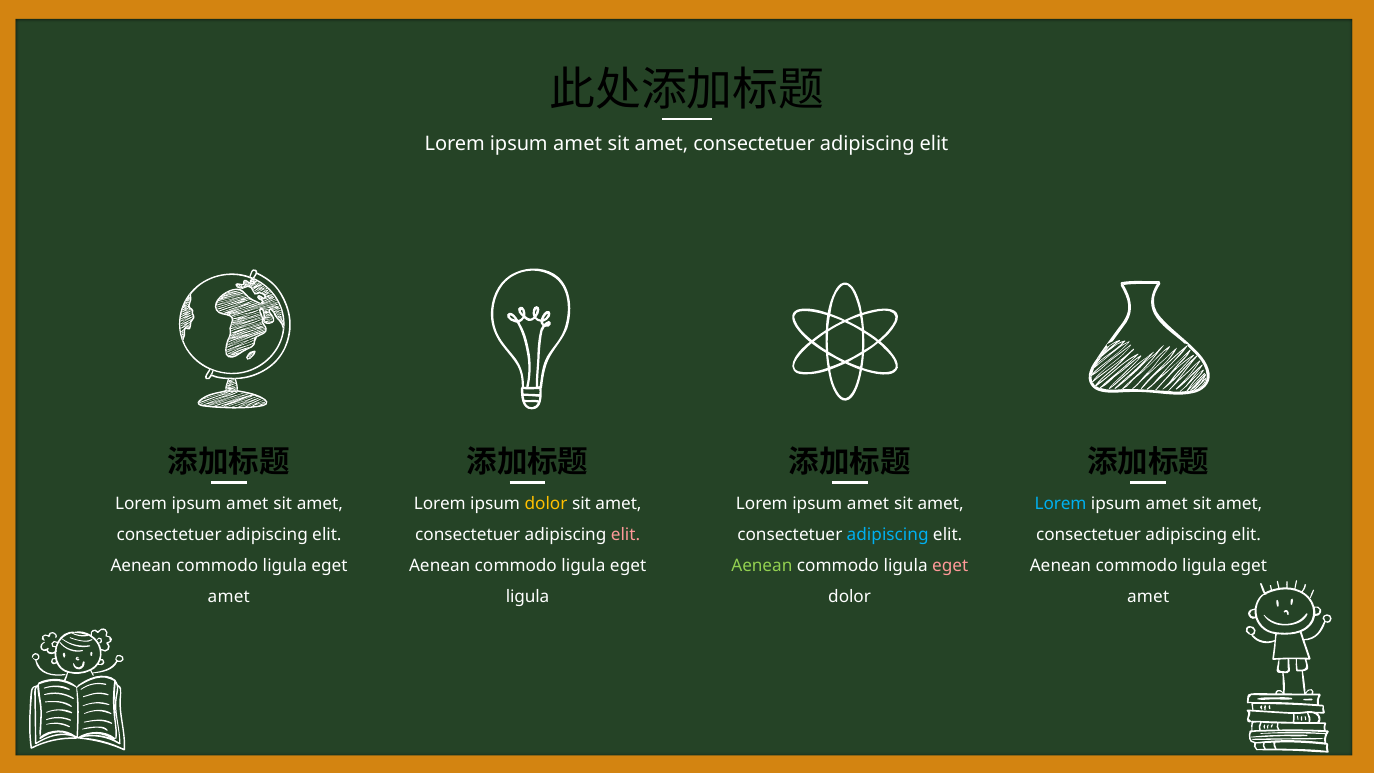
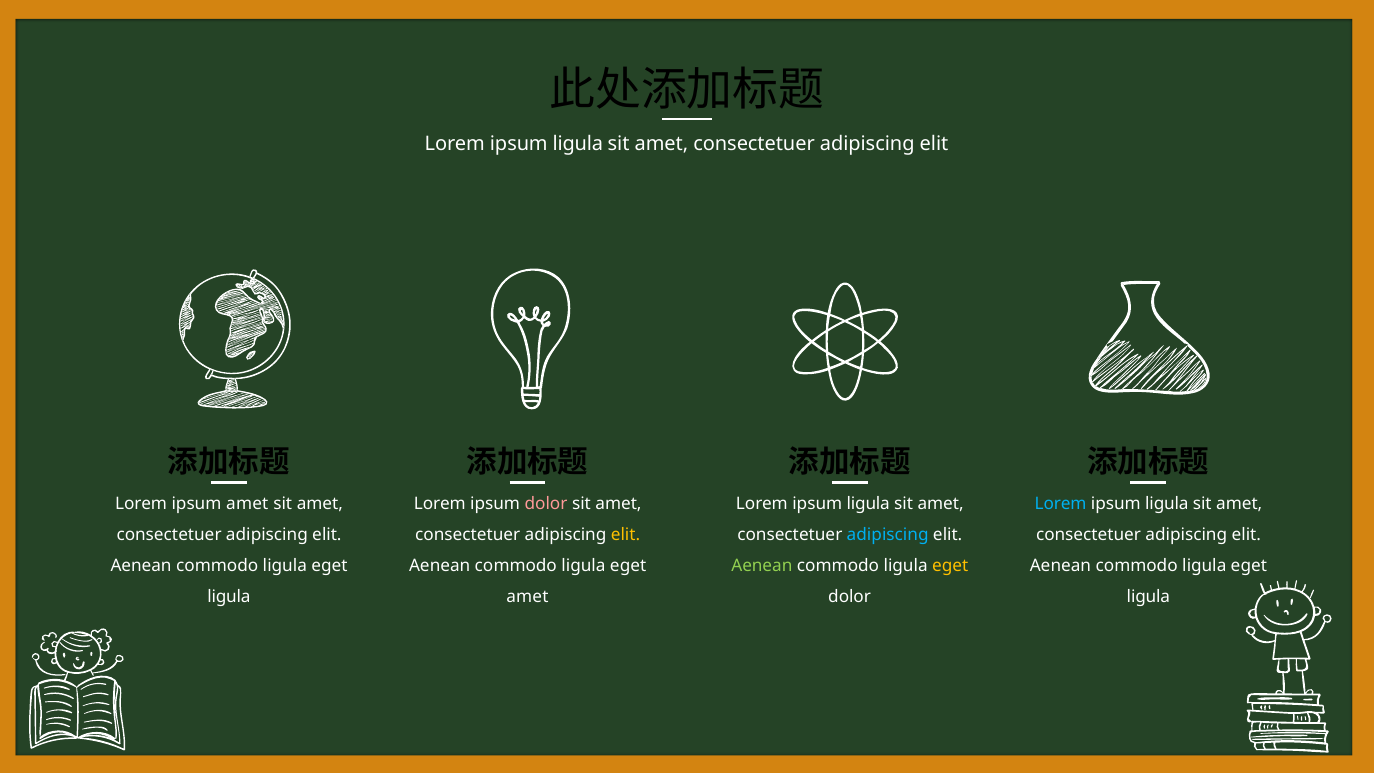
amet: amet -> ligula (578, 144)
dolor colour: yellow -> pink (546, 504)
amet: amet -> ligula (868, 504)
amet: amet -> ligula (1167, 504)
elit colour: pink -> yellow (626, 535)
eget colour: pink -> yellow (950, 566)
amet: amet -> ligula (229, 597)
ligula: ligula -> amet (527, 597)
amet: amet -> ligula (1148, 597)
